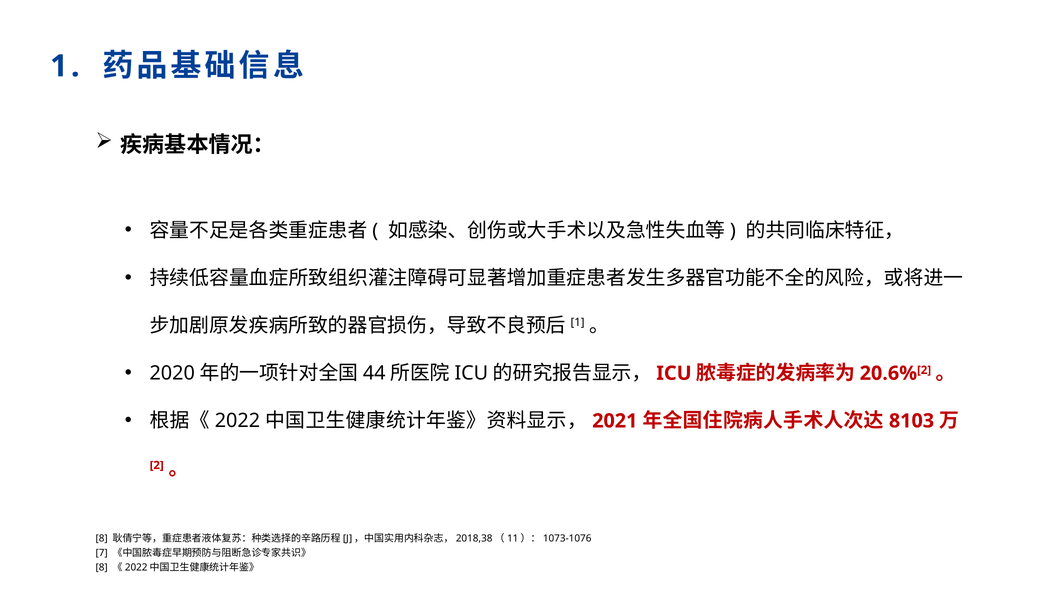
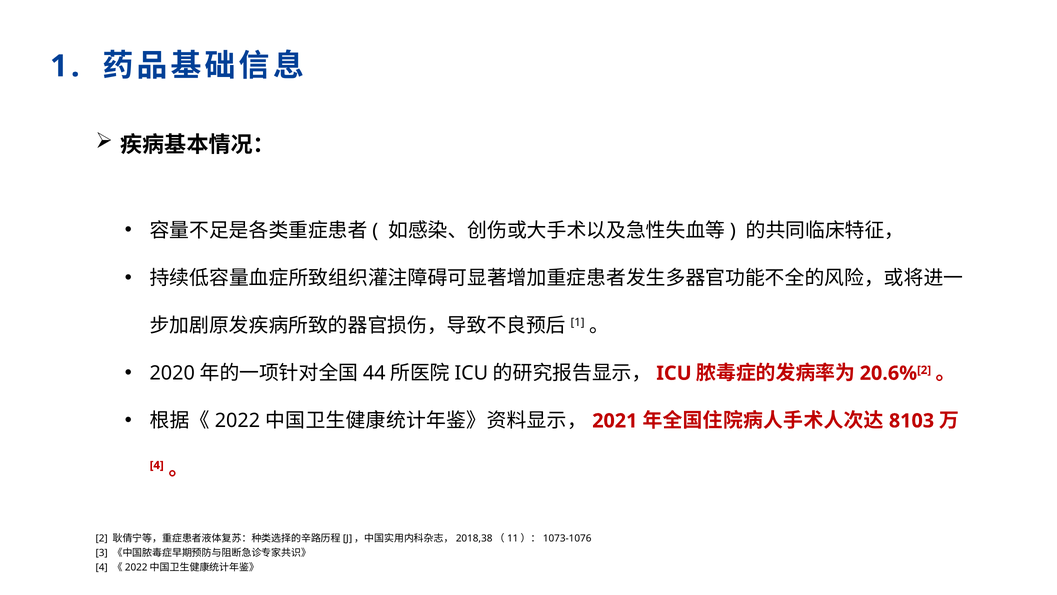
2: 2 -> 4 (157, 465)
8: 8 -> 2 (102, 538)
7: 7 -> 3 (102, 553)
8: 8 -> 4 (102, 567)
